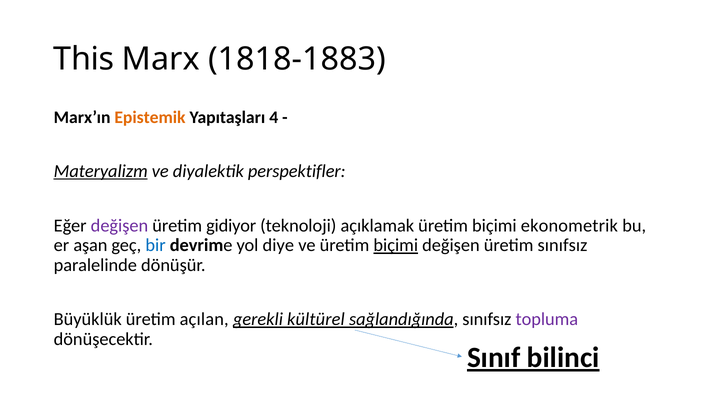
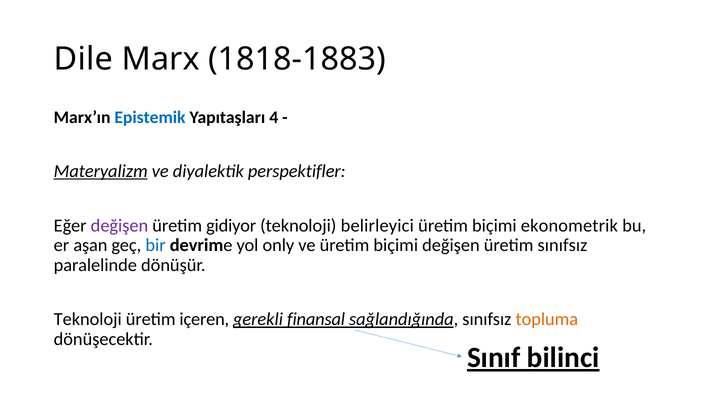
This: This -> Dile (83, 59)
Epistemik colour: orange -> blue (150, 118)
açıklamak: açıklamak -> belirleyici (377, 226)
diye: diye -> only (278, 246)
biçimi underline: present -> none (396, 246)
Büyüklük: Büyüklük -> Teknoloji (88, 320)
açılan: açılan -> içeren (204, 320)
kültürel: kültürel -> finansal (316, 320)
topluma colour: purple -> orange (547, 320)
